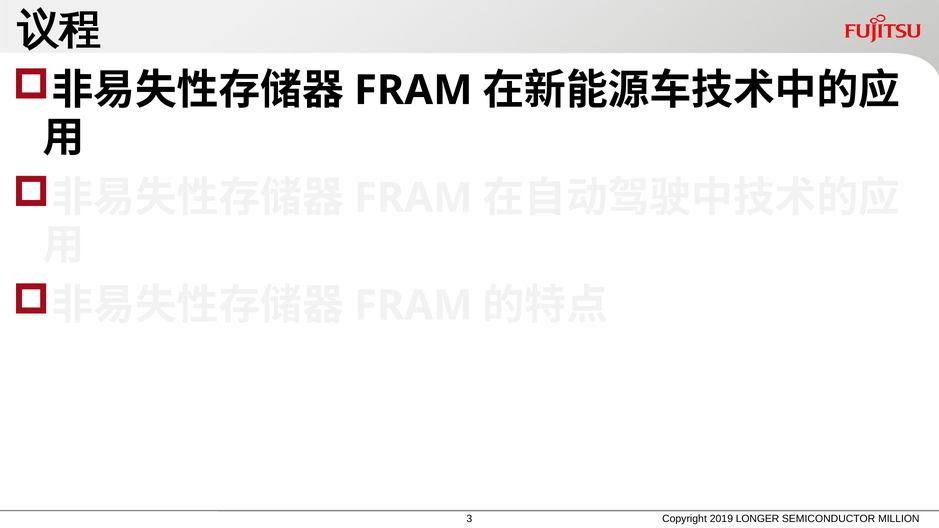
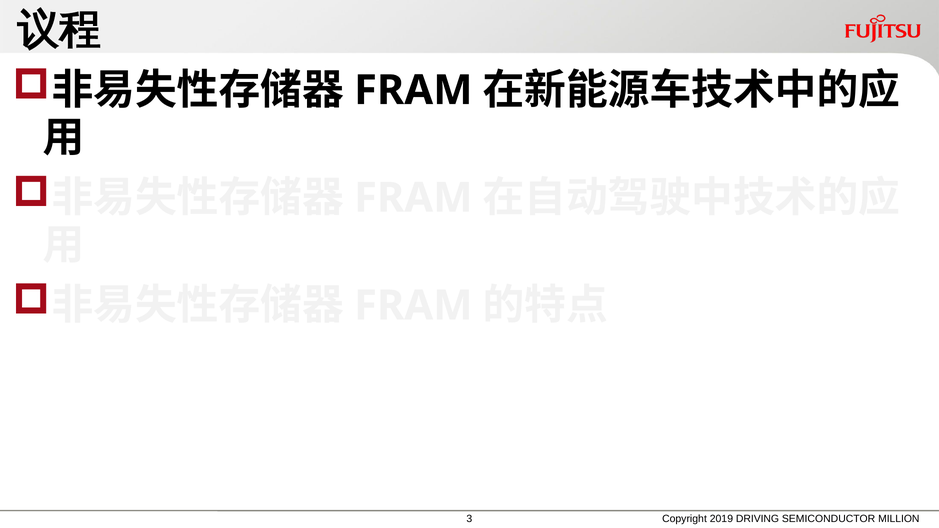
LONGER: LONGER -> DRIVING (758, 519)
